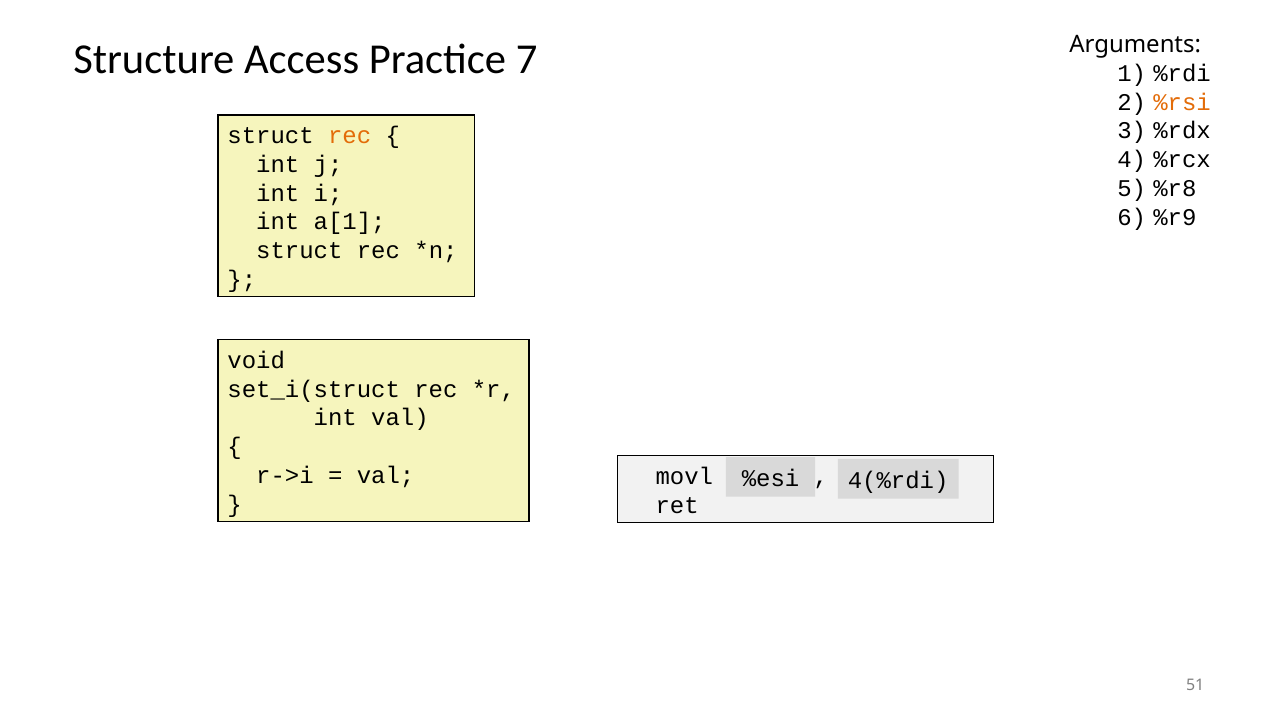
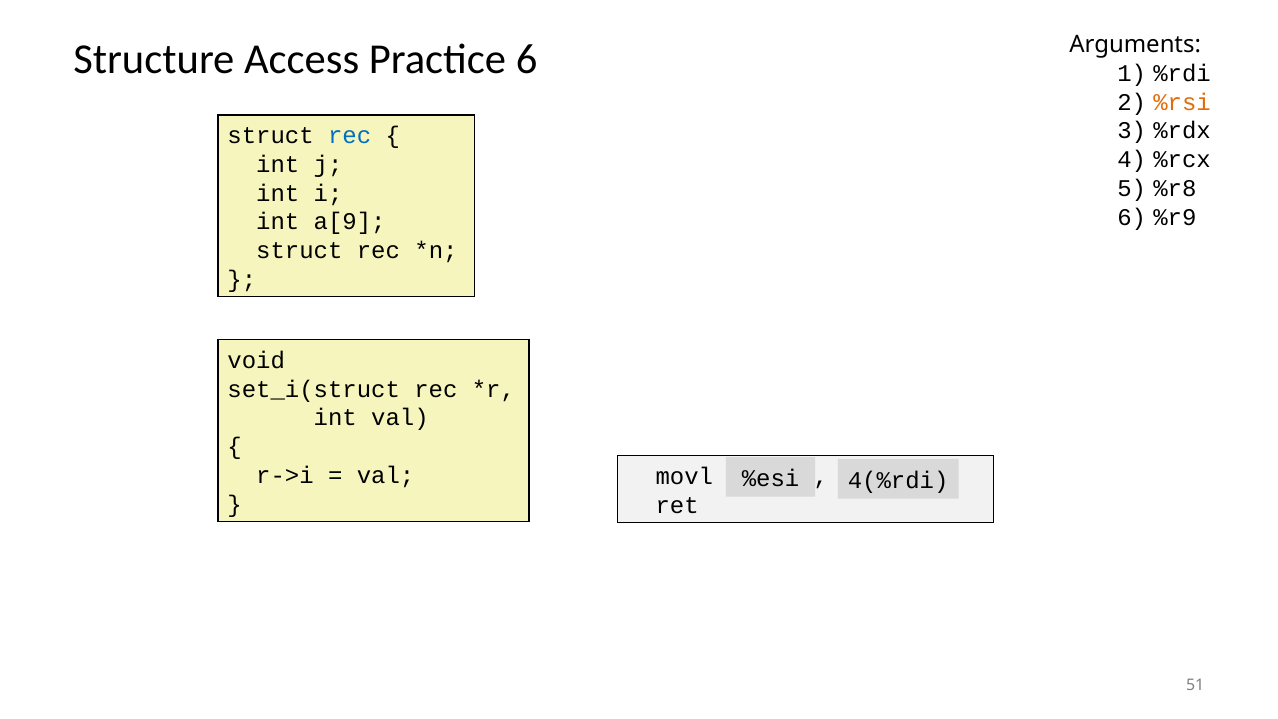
Practice 7: 7 -> 6 (527, 60)
rec colour: orange -> blue (350, 136)
a[1: a[1 -> a[9 (350, 222)
